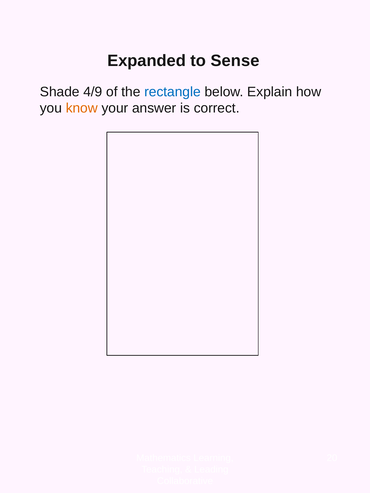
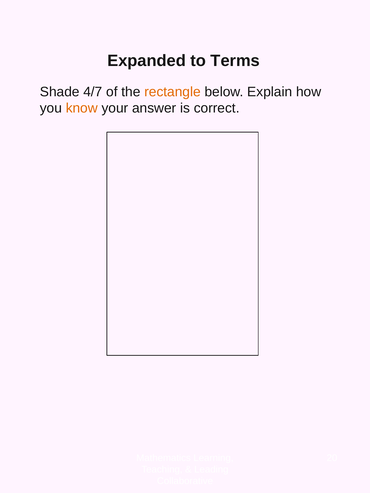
Sense: Sense -> Terms (235, 61)
4/9: 4/9 -> 4/7 (93, 92)
rectangle colour: blue -> orange (173, 92)
